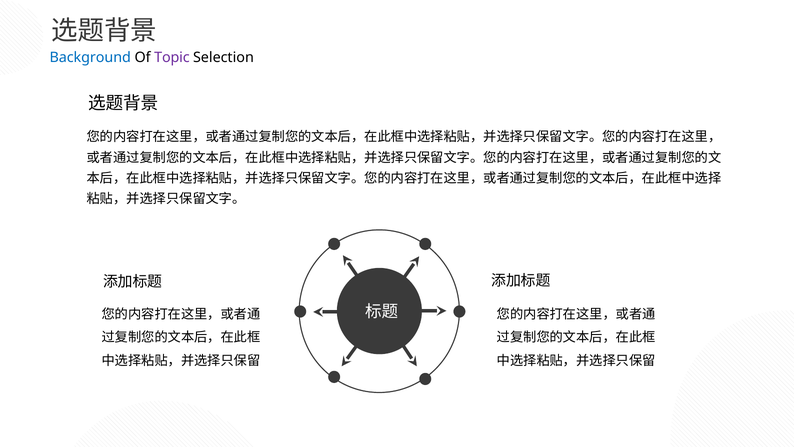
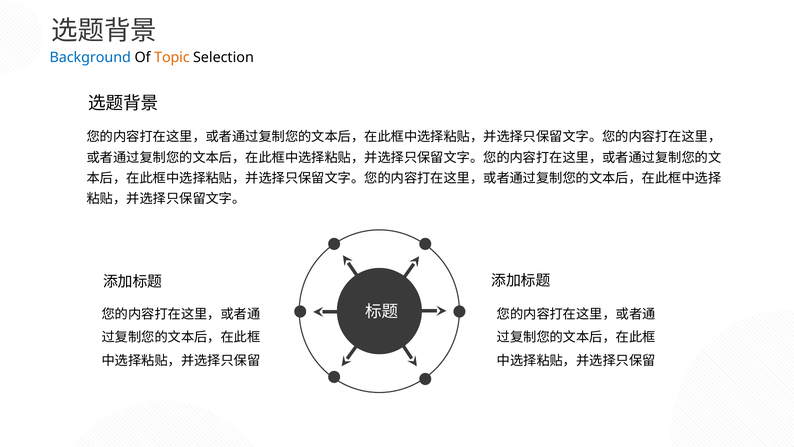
Topic colour: purple -> orange (172, 58)
